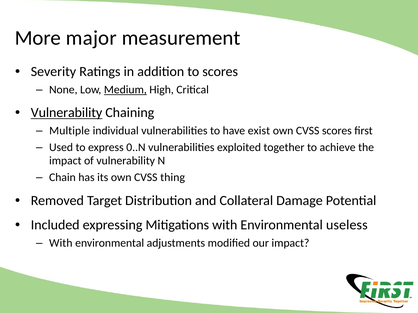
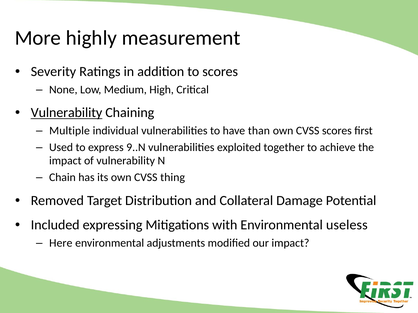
major: major -> highly (91, 38)
Medium underline: present -> none (125, 90)
exist: exist -> than (259, 131)
0..N: 0..N -> 9..N (136, 148)
With: With -> Here (61, 243)
